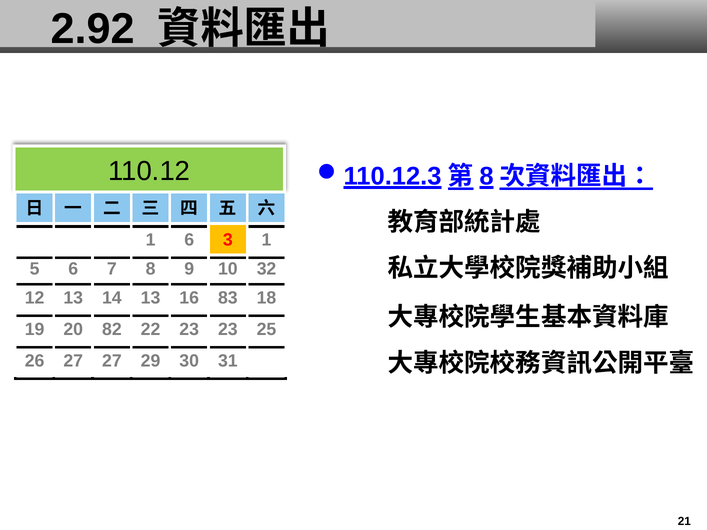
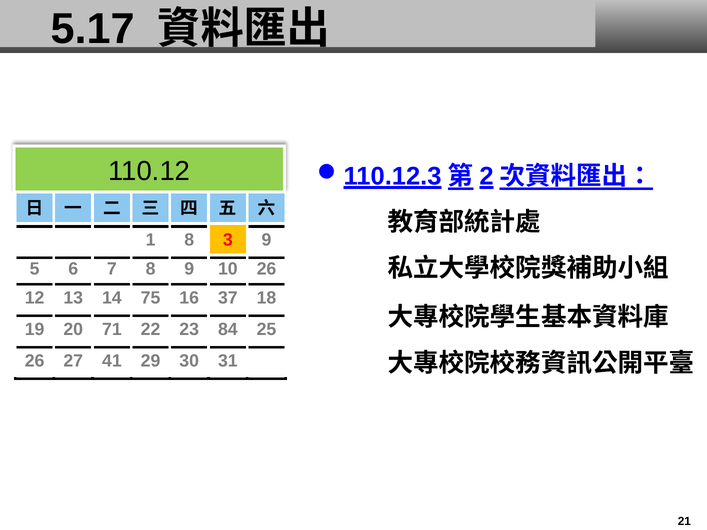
2.92: 2.92 -> 5.17 (93, 29)
8: 8 -> 2 (487, 176)
1 6: 6 -> 8 (189, 240)
3 1: 1 -> 9 (266, 240)
10 32: 32 -> 26 (267, 269)
14 13: 13 -> 75 (151, 298)
83: 83 -> 37 (228, 298)
82: 82 -> 71 (112, 329)
23 23: 23 -> 84 (228, 329)
27 27: 27 -> 41 (112, 361)
